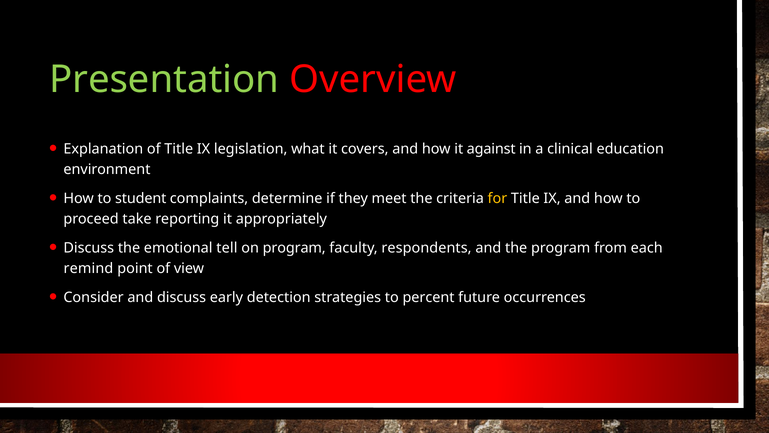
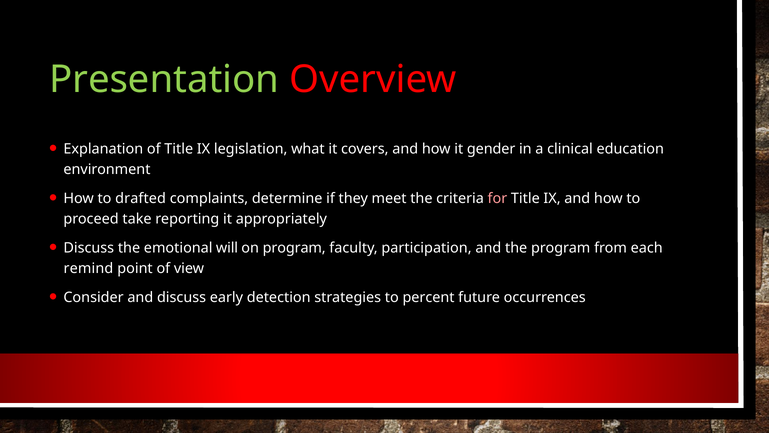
against: against -> gender (491, 149)
student: student -> drafted (141, 198)
for colour: yellow -> pink (497, 198)
tell: tell -> will (227, 248)
respondents: respondents -> participation (427, 248)
